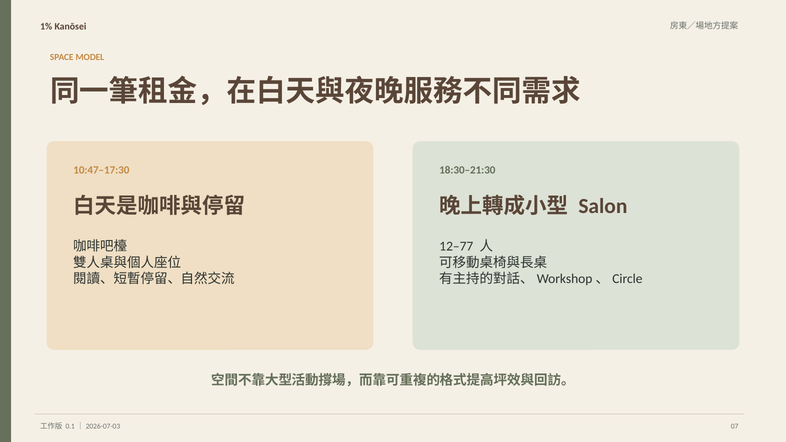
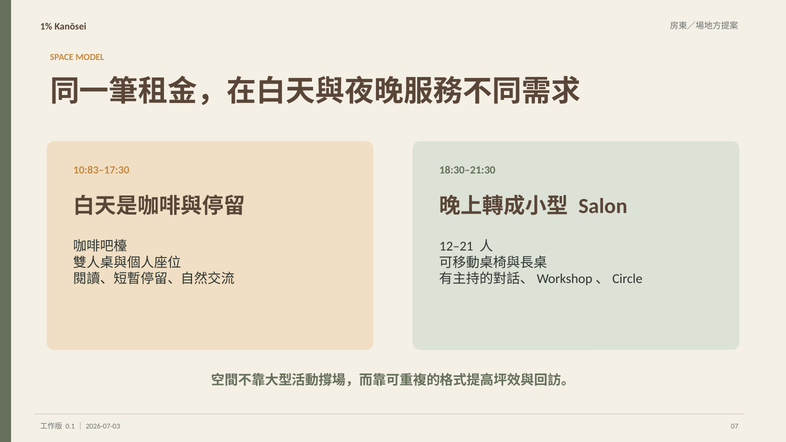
10:47–17:30: 10:47–17:30 -> 10:83–17:30 (101, 170)
12–77: 12–77 -> 12–21 (456, 246)
